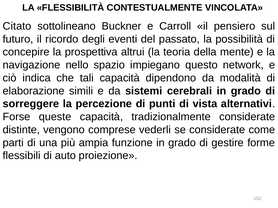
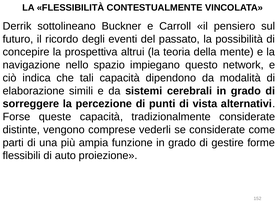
Citato: Citato -> Derrik (17, 26)
